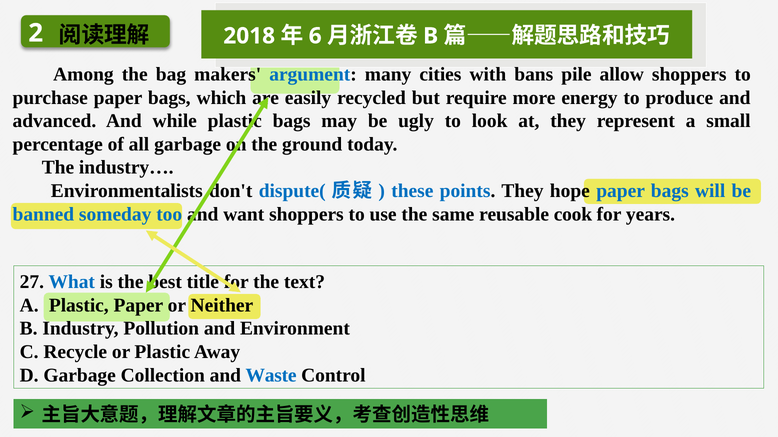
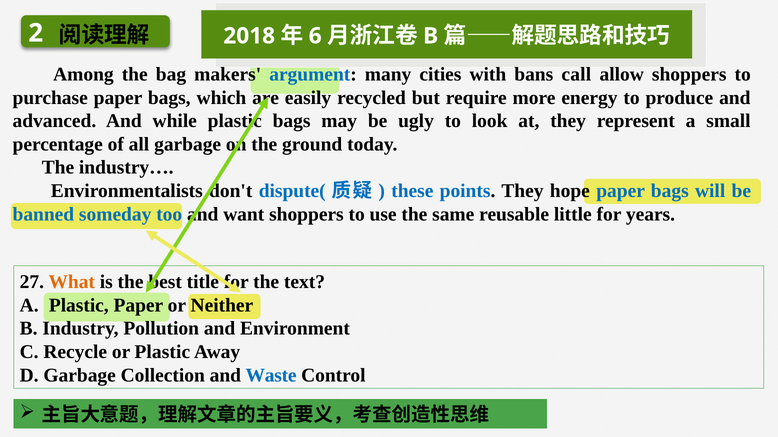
pile: pile -> call (576, 74)
cook: cook -> little (573, 215)
What colour: blue -> orange (72, 282)
